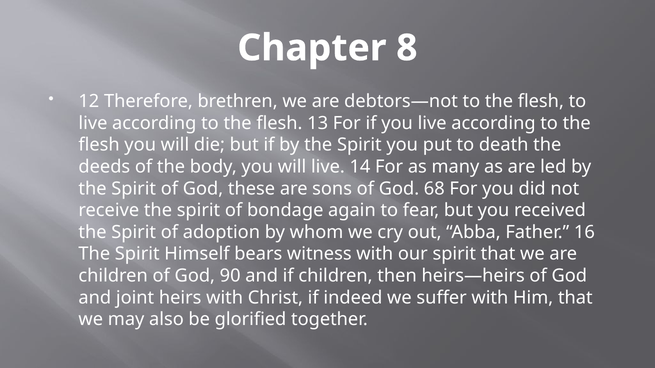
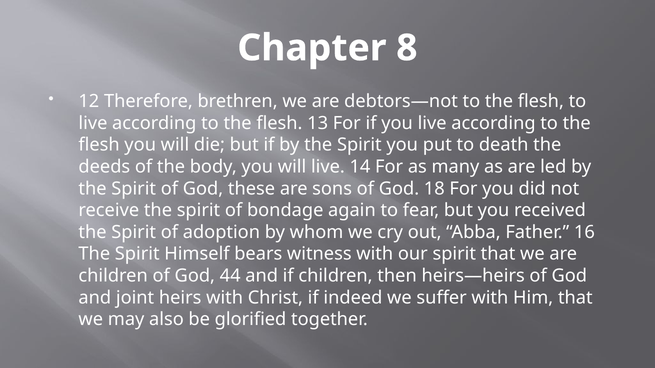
68: 68 -> 18 (434, 189)
90: 90 -> 44 (230, 276)
